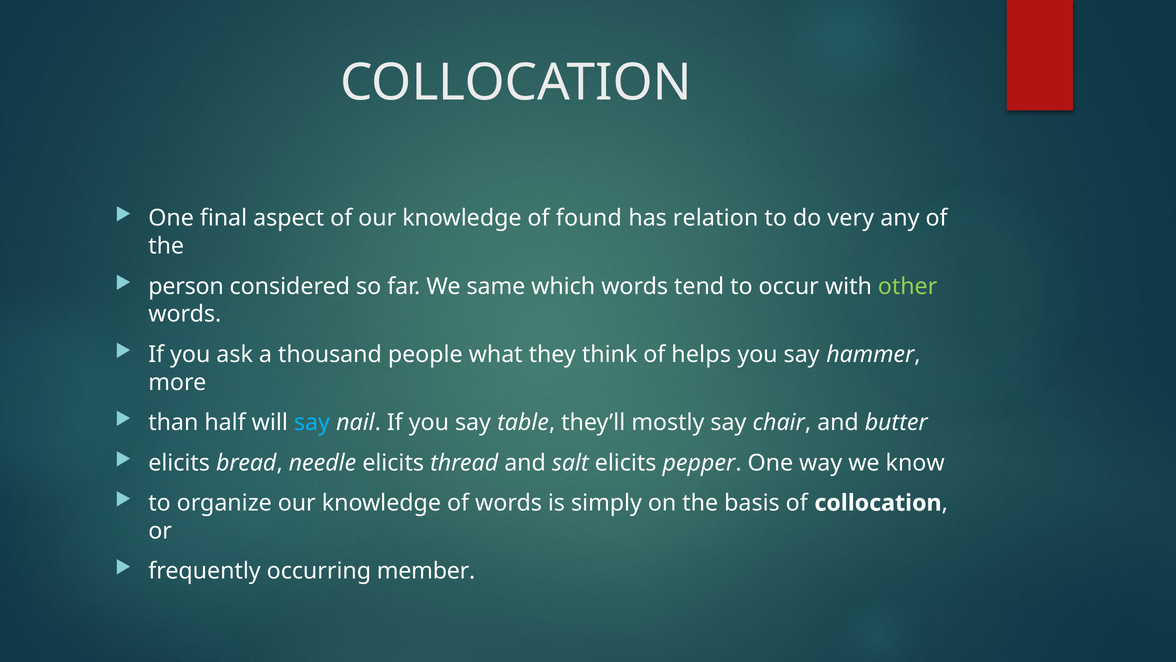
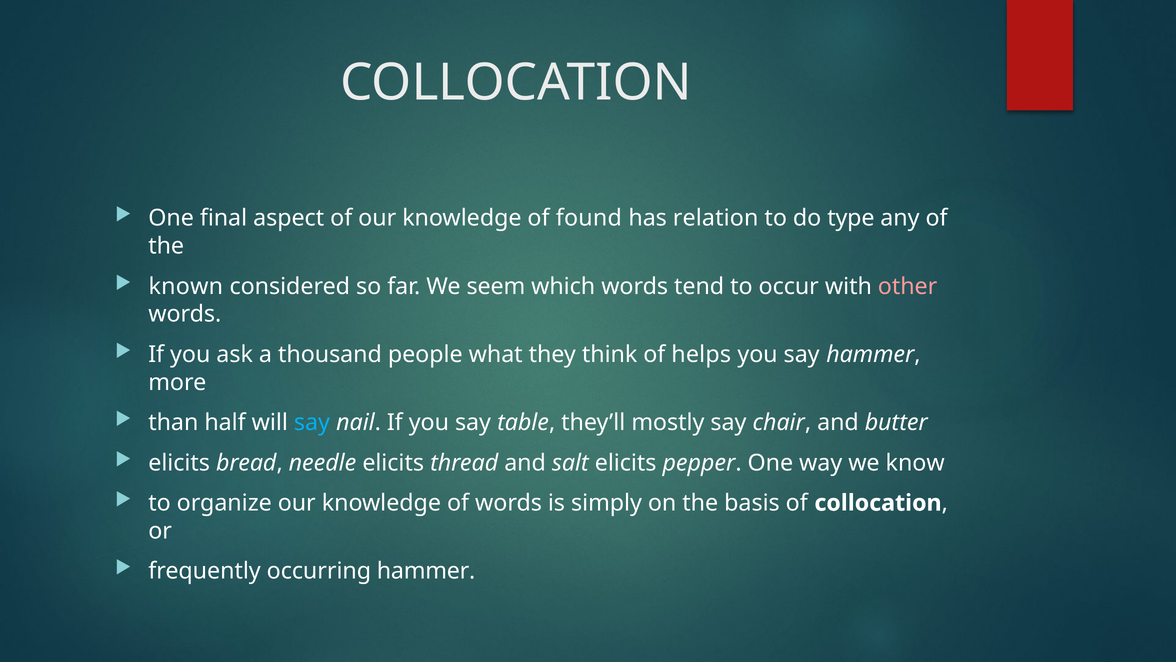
very: very -> type (851, 218)
person: person -> known (186, 286)
same: same -> seem (496, 286)
other colour: light green -> pink (908, 286)
occurring member: member -> hammer (426, 571)
